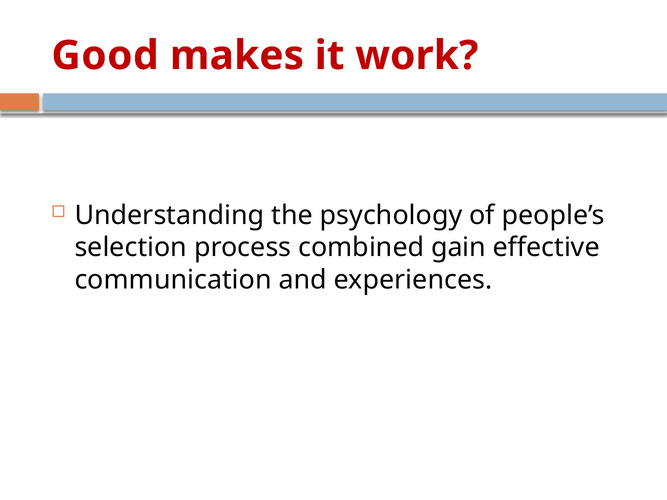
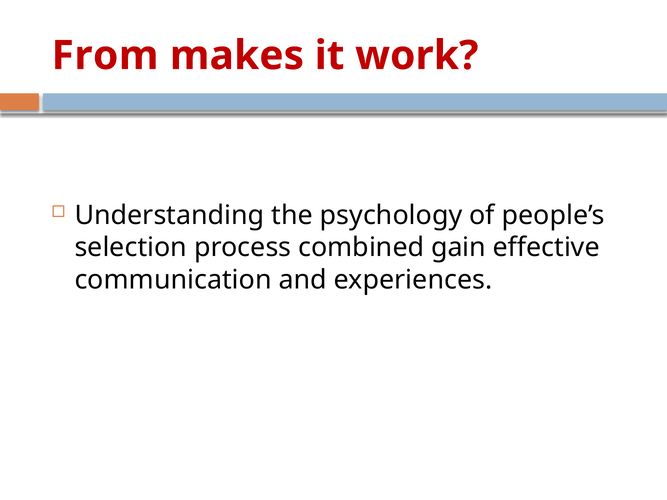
Good: Good -> From (105, 56)
